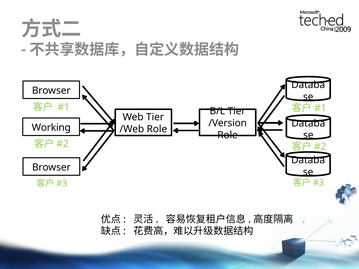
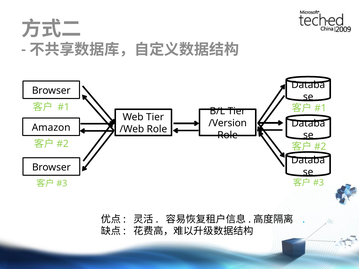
Working: Working -> Amazon (51, 128)
